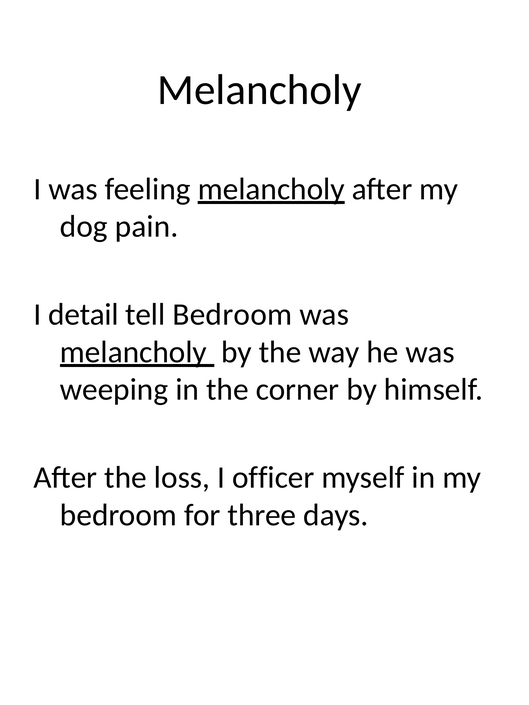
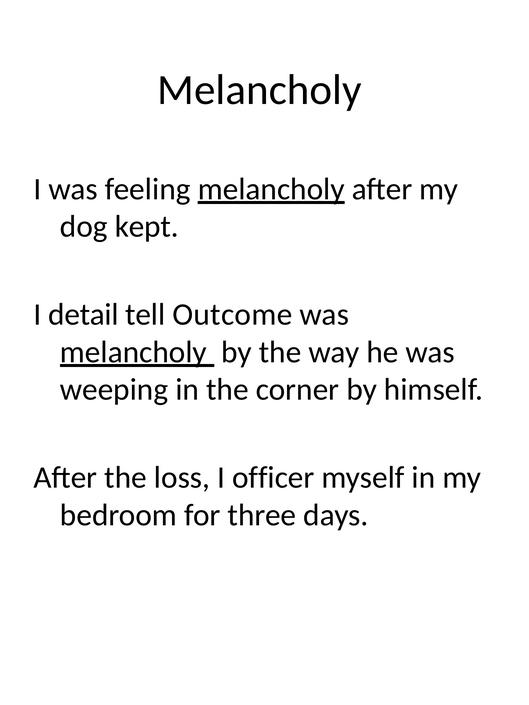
pain: pain -> kept (147, 227)
tell Bedroom: Bedroom -> Outcome (232, 315)
